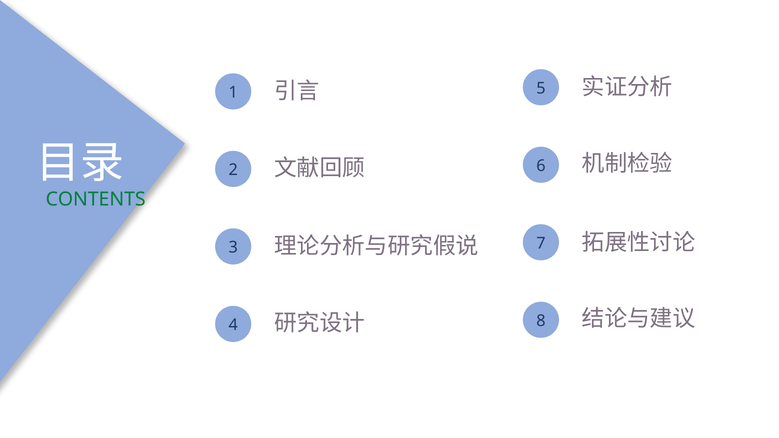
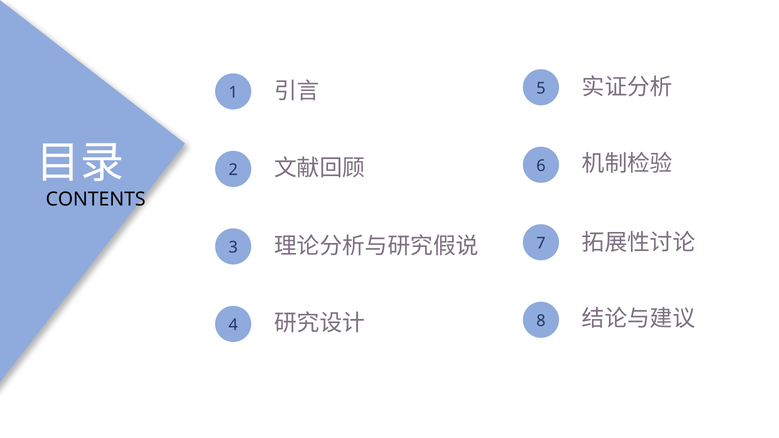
CONTENTS colour: green -> black (96, 199)
